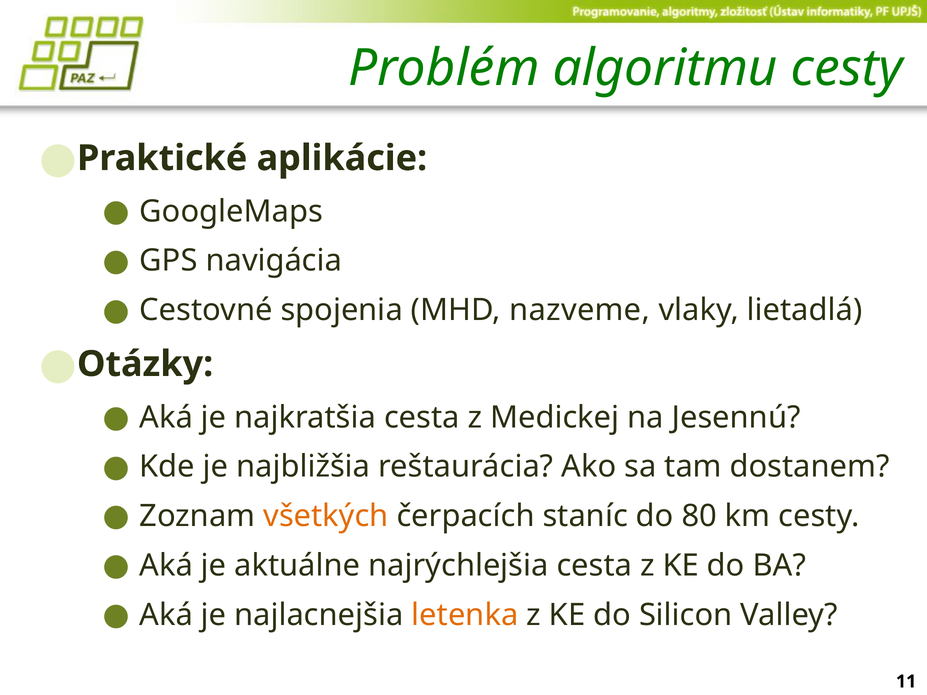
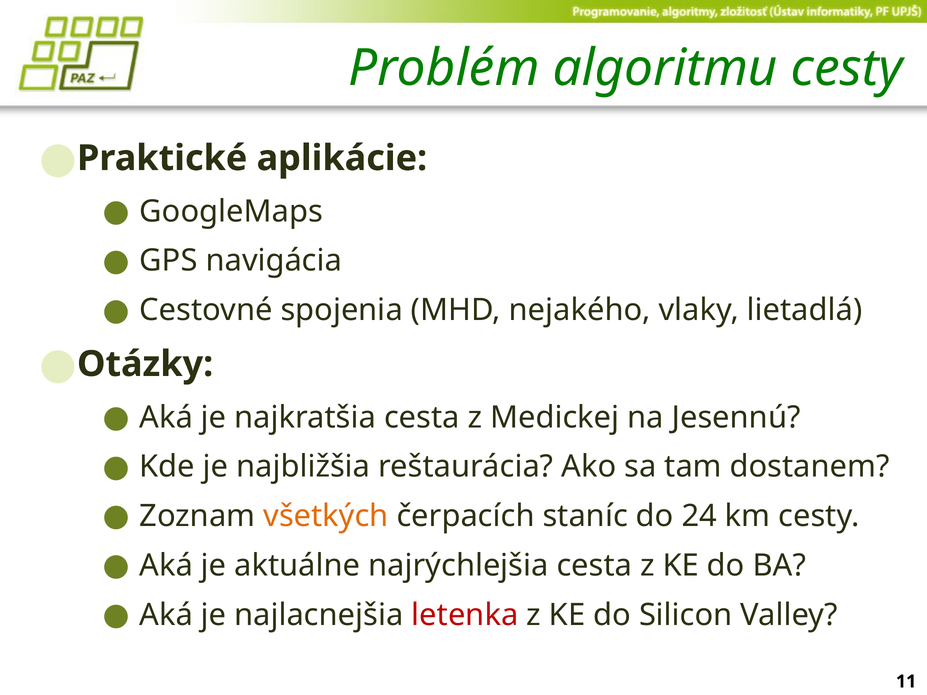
nazveme: nazveme -> nejakého (580, 310)
80: 80 -> 24 (699, 516)
letenka colour: orange -> red (465, 615)
